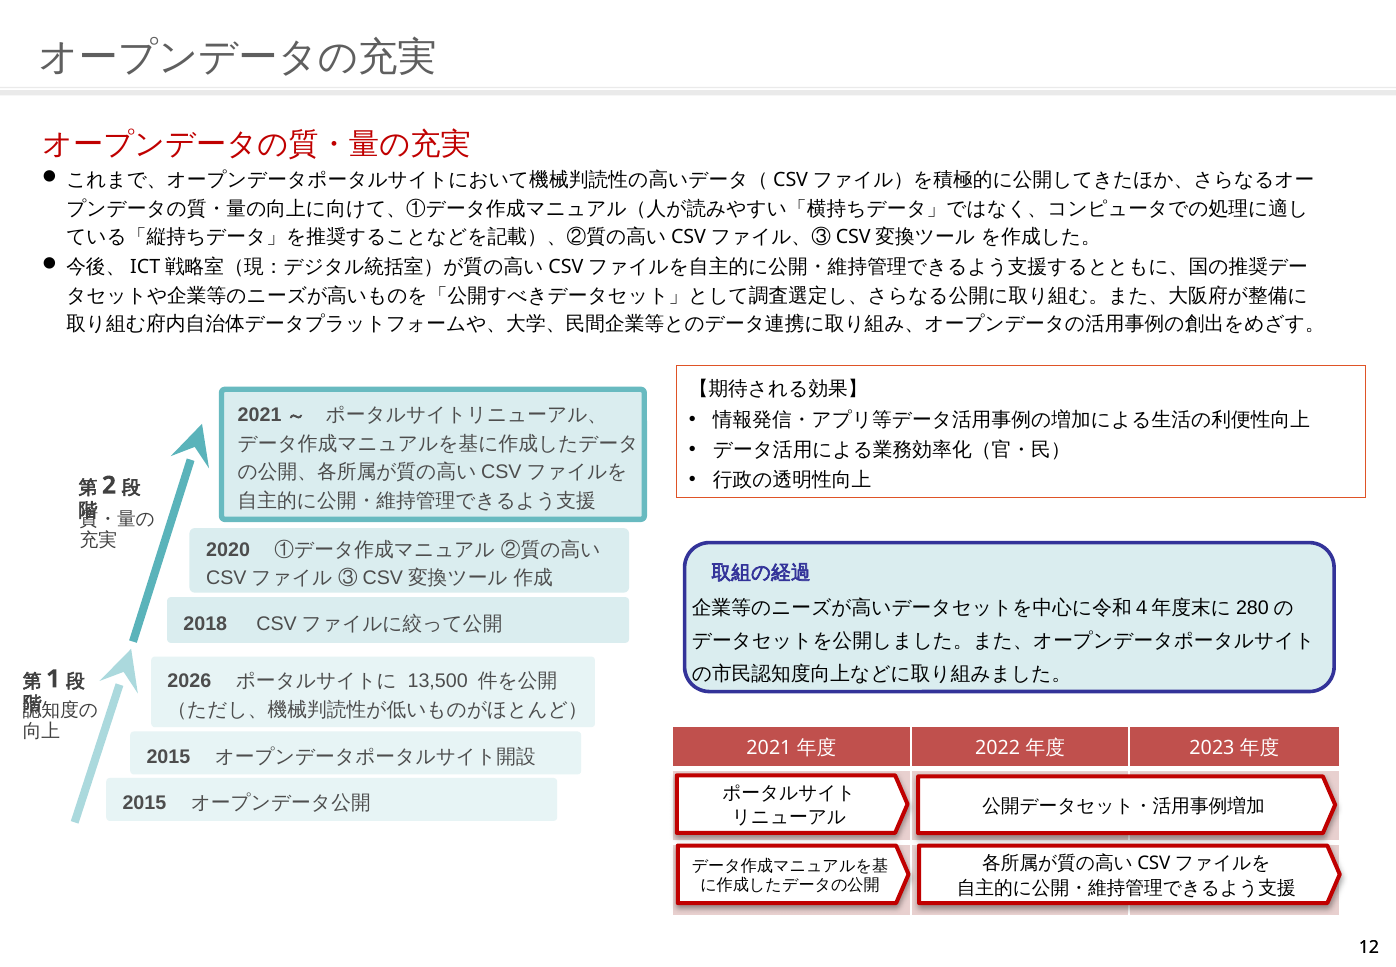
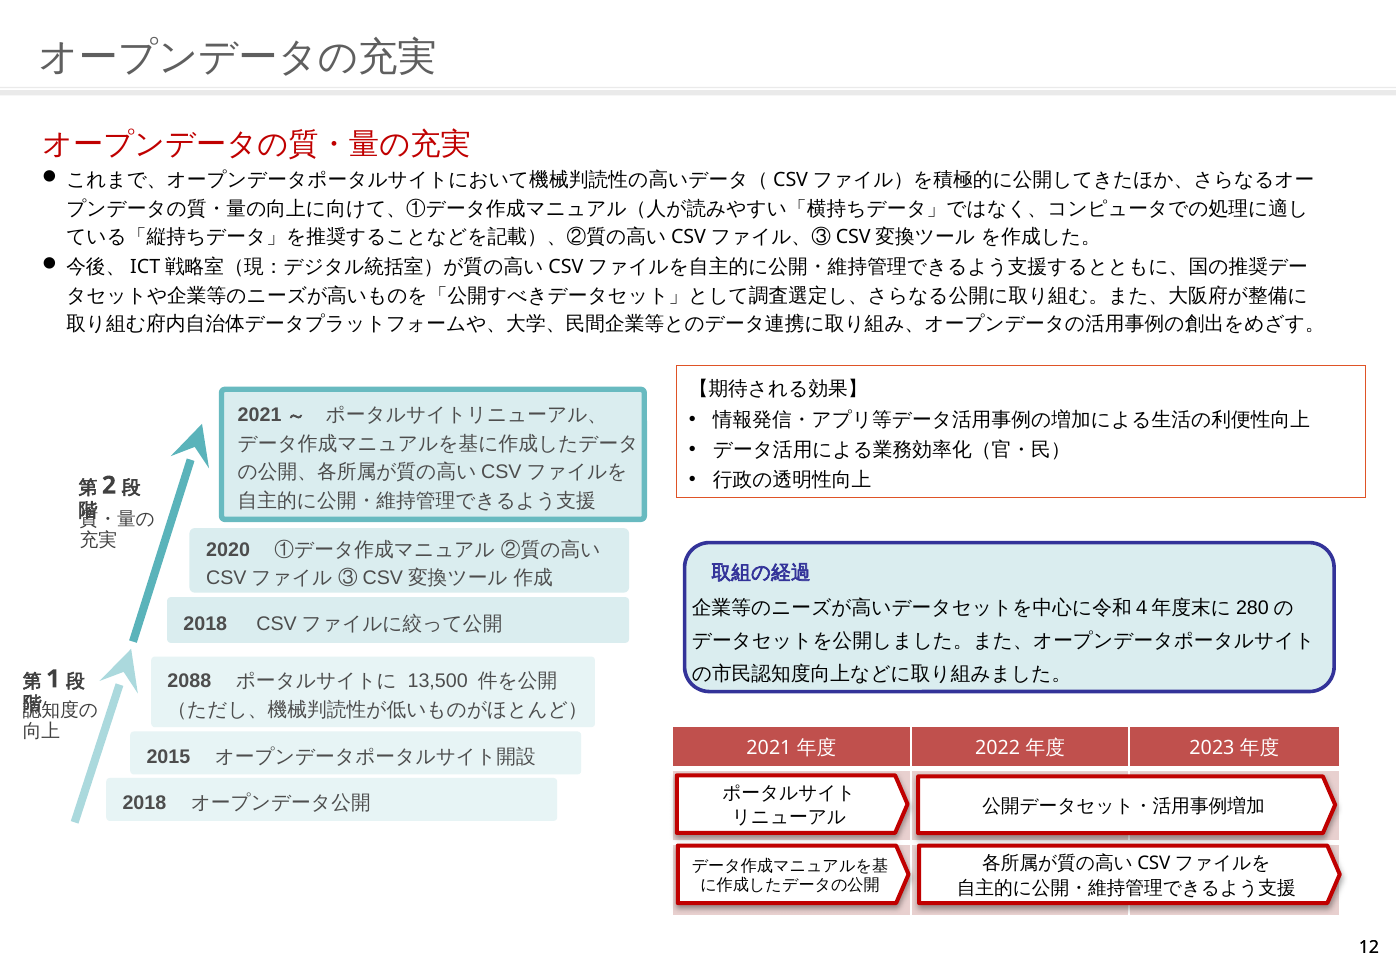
2026: 2026 -> 2088 (189, 681)
2015: 2015 -> 2018 (144, 803)
